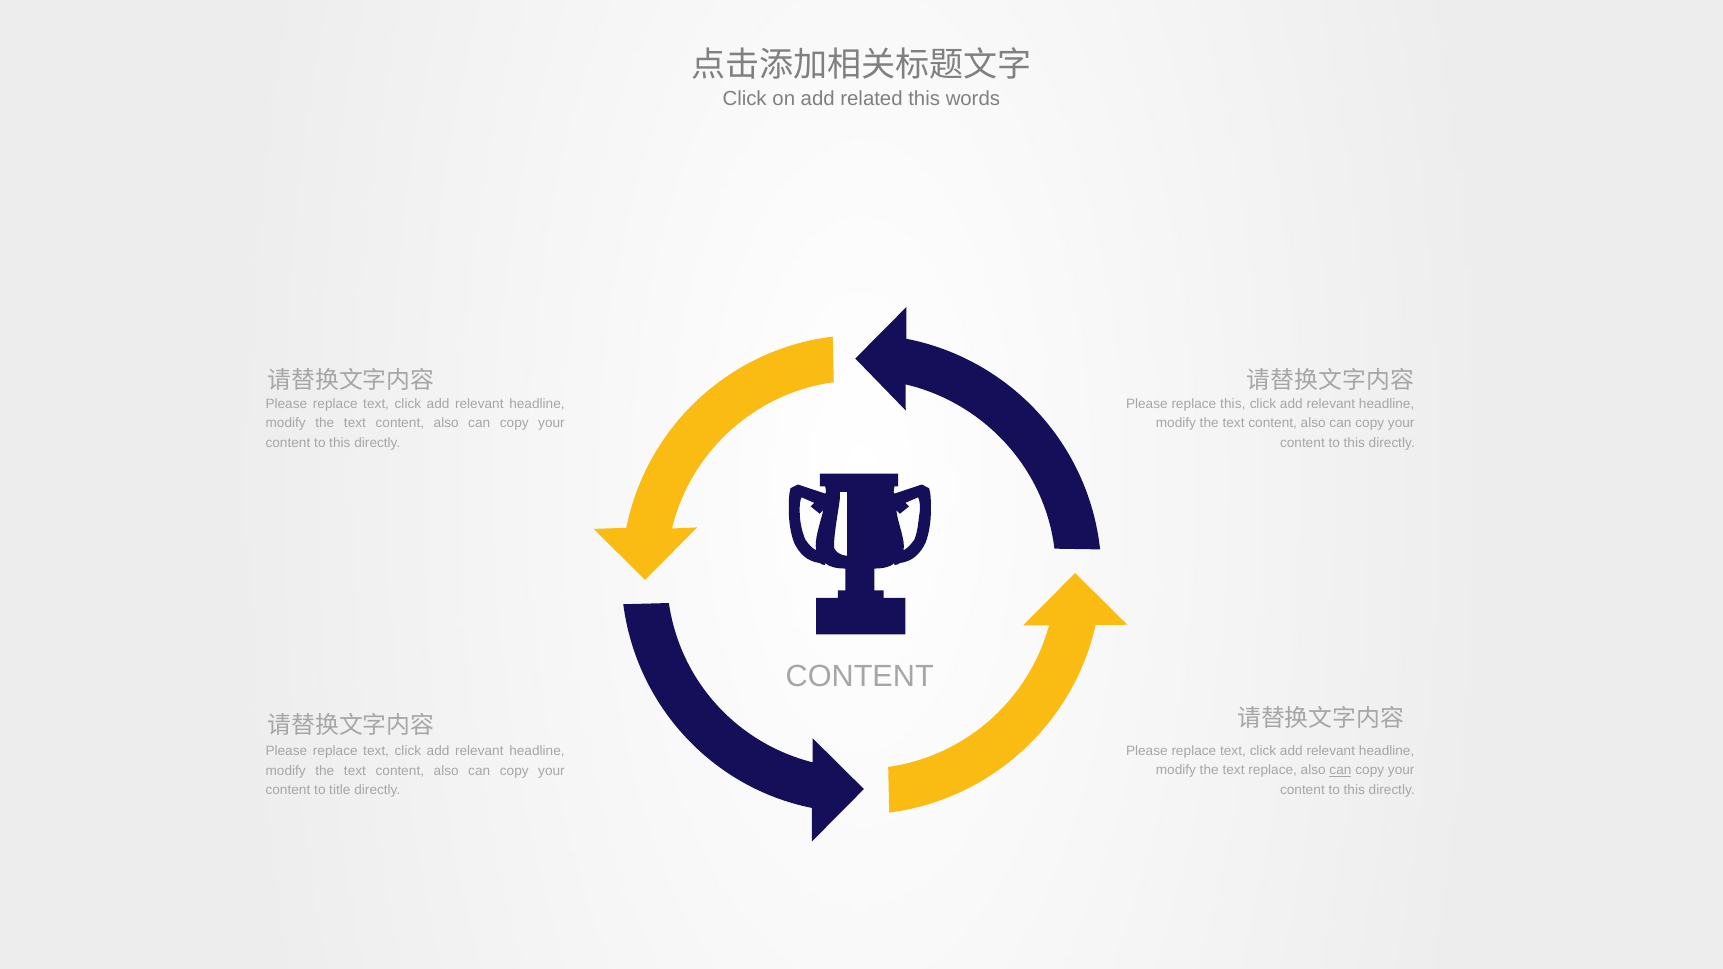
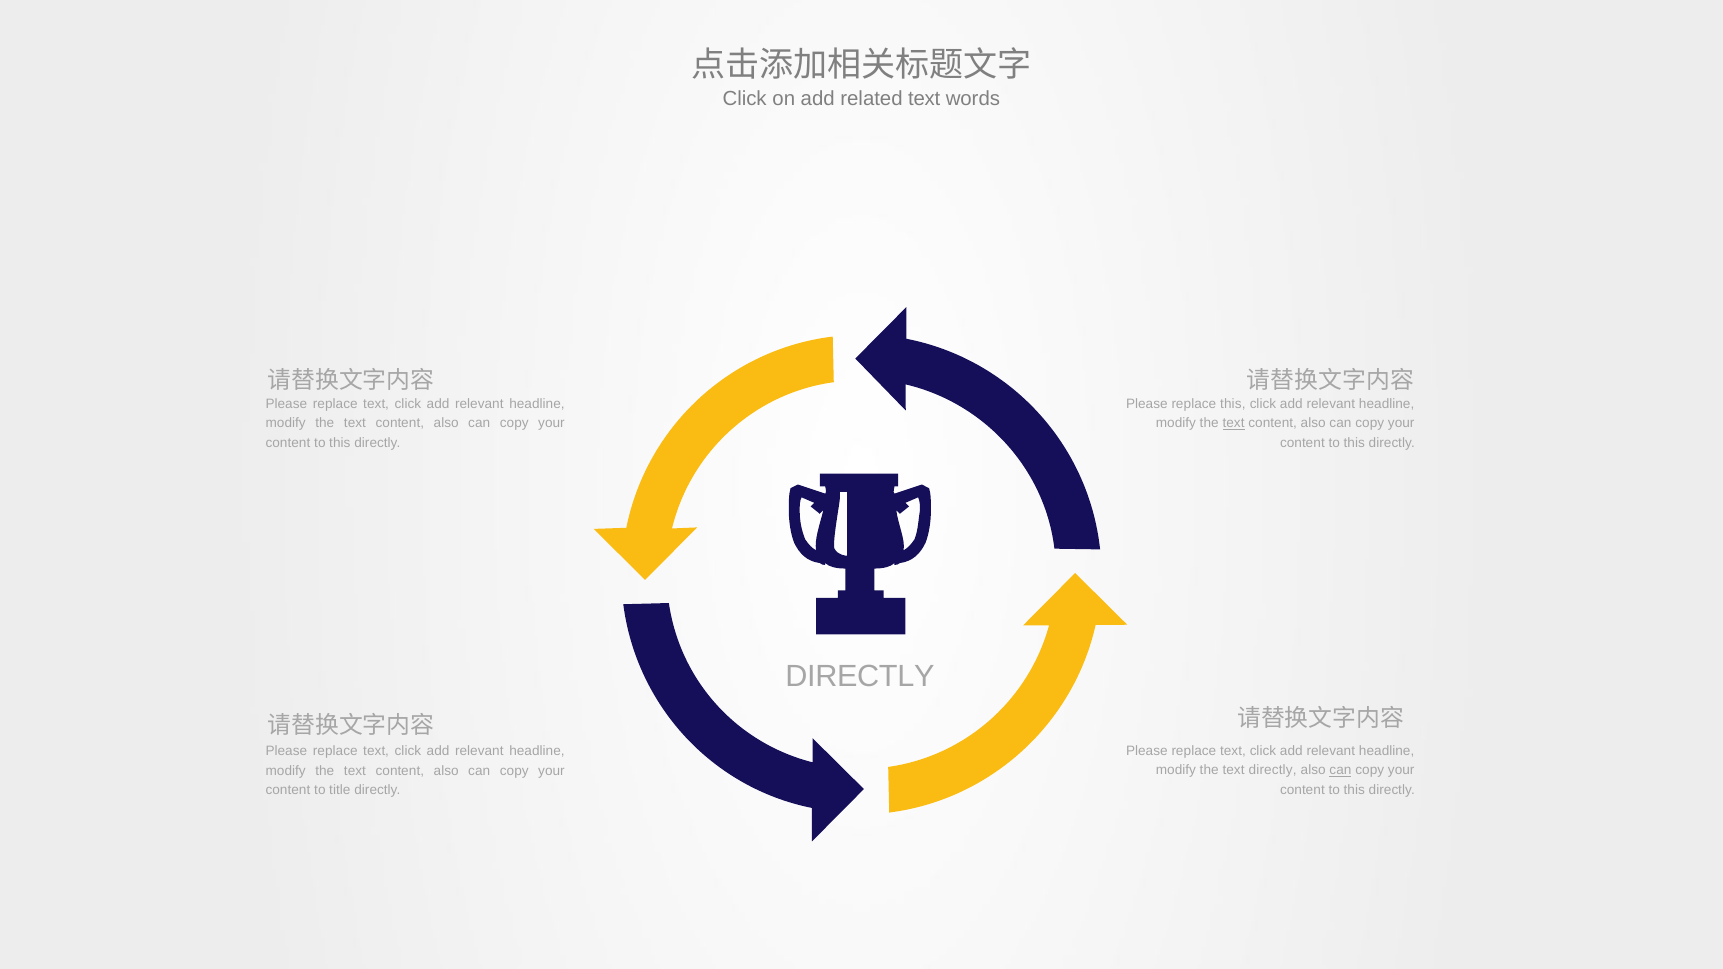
related this: this -> text (924, 98)
text underline: none -> present (1234, 423)
CONTENT: CONTENT -> DIRECTLY (860, 676)
text replace: replace -> directly (1273, 770)
